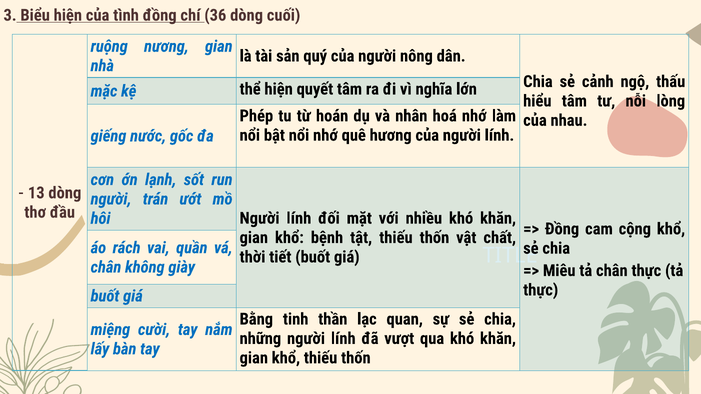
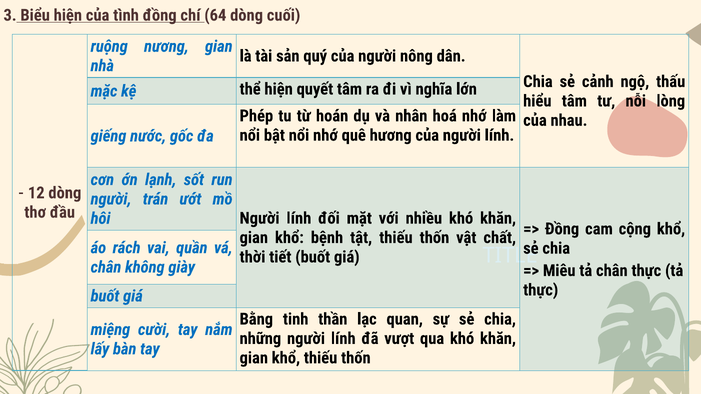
36: 36 -> 64 (215, 15)
13: 13 -> 12 (36, 193)
